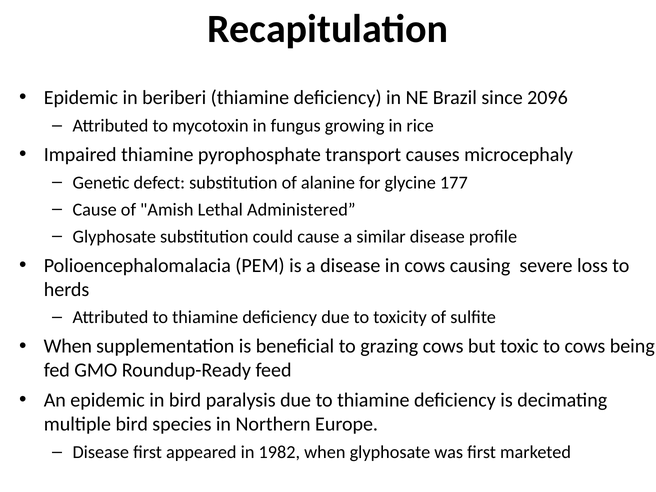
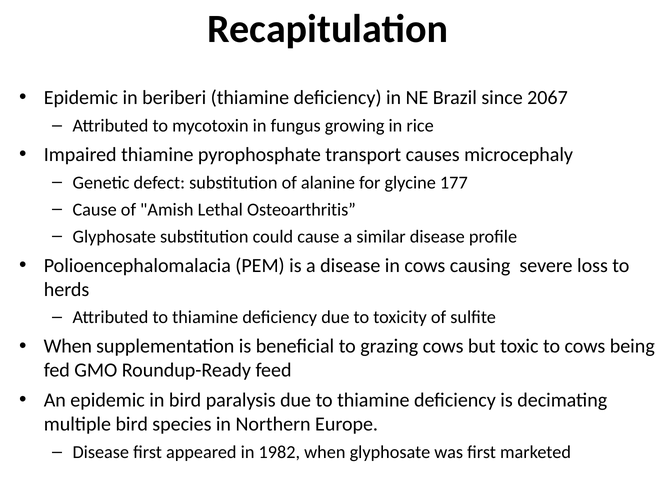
2096: 2096 -> 2067 (547, 98)
Administered: Administered -> Osteoarthritis (301, 210)
